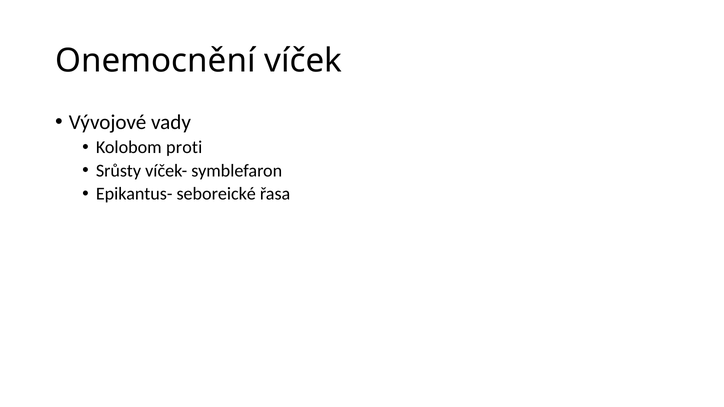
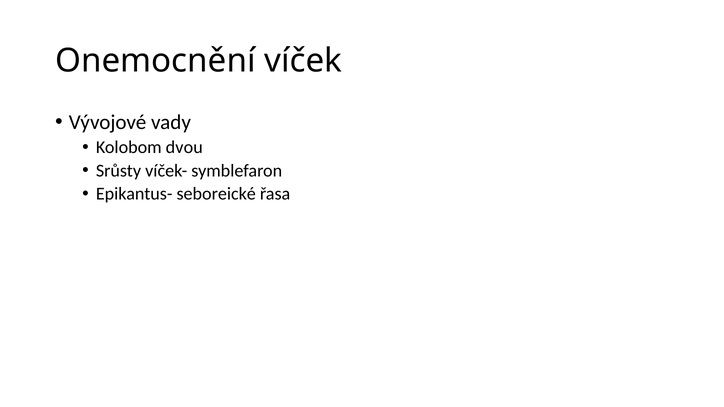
proti: proti -> dvou (184, 147)
